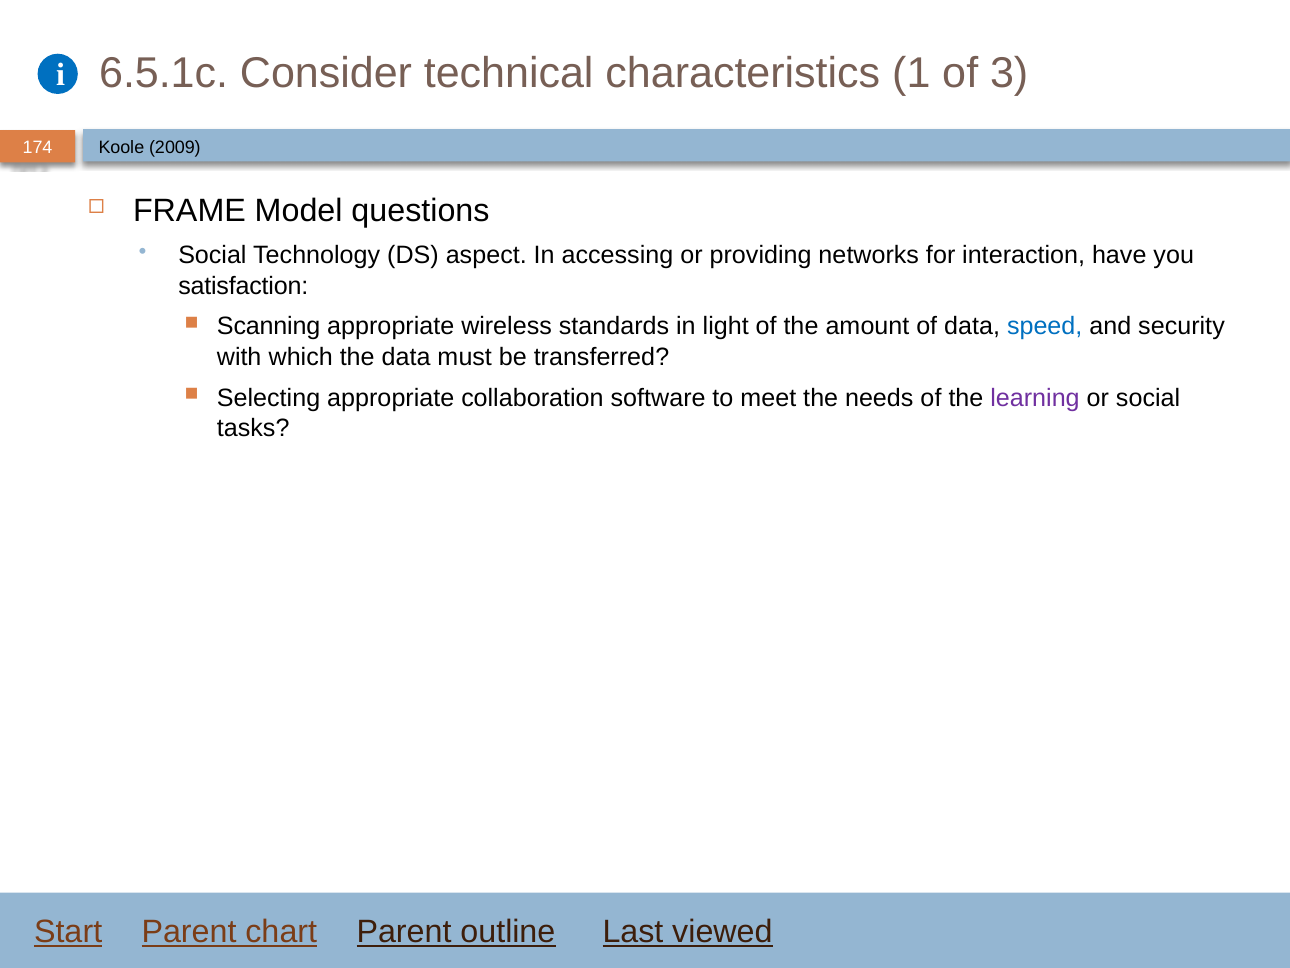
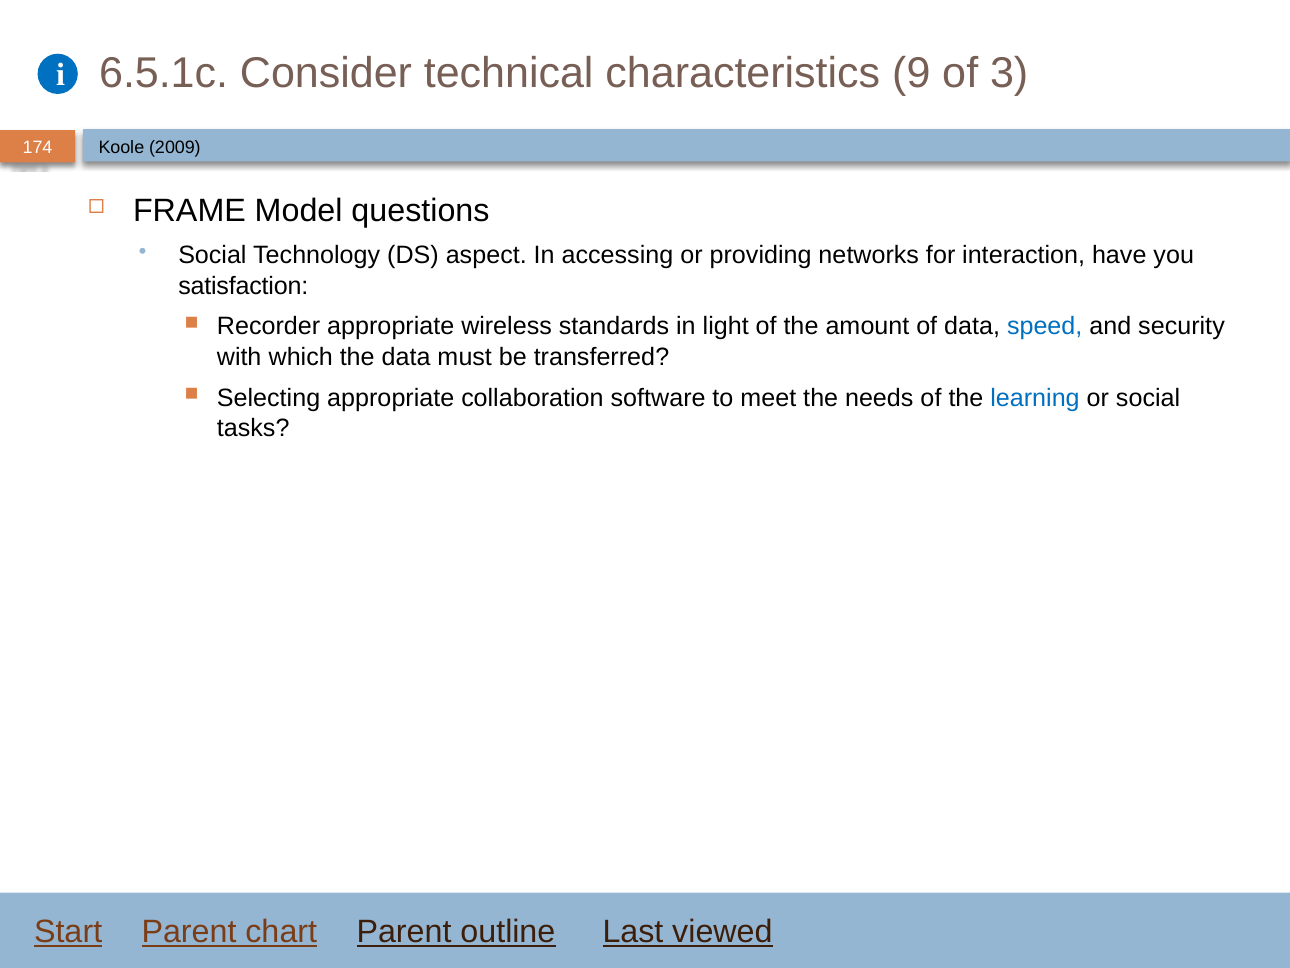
1: 1 -> 9 (911, 73)
Scanning: Scanning -> Recorder (269, 327)
learning colour: purple -> blue (1035, 398)
